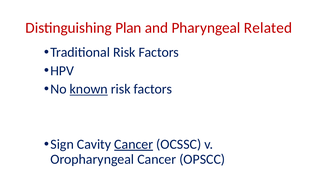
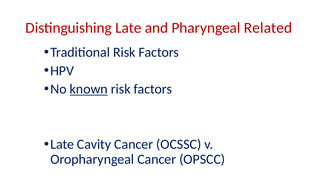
Distinguishing Plan: Plan -> Late (128, 28)
Sign: Sign -> Late (62, 145)
Cancer underline: present -> none (134, 145)
